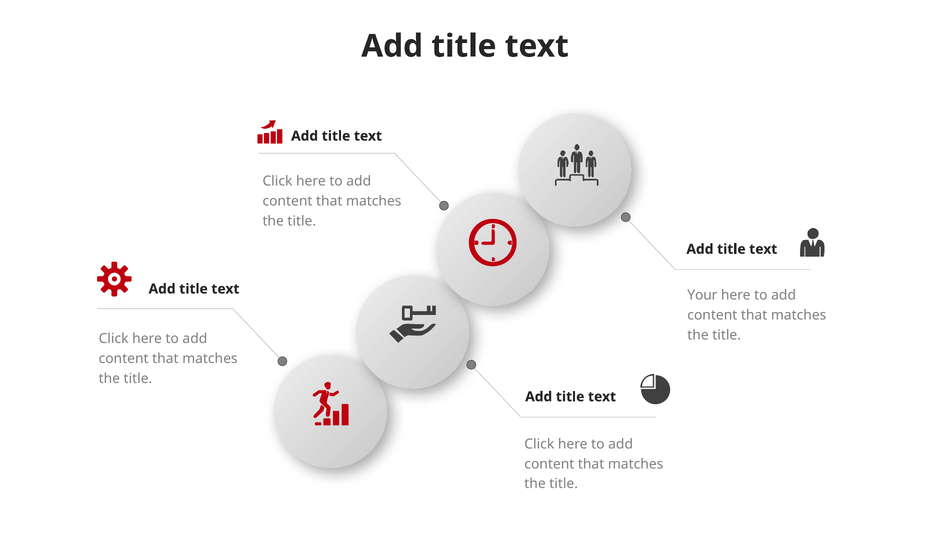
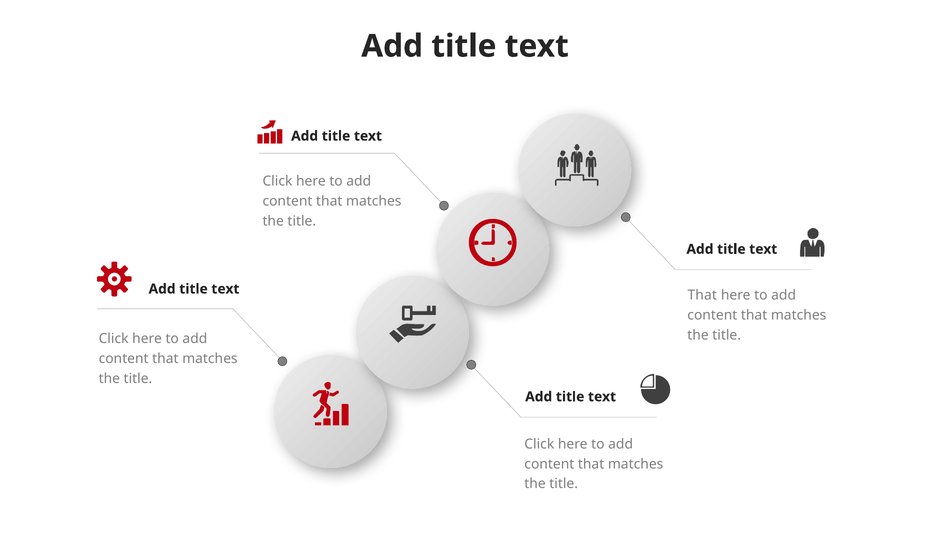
Your: Your -> That (702, 295)
